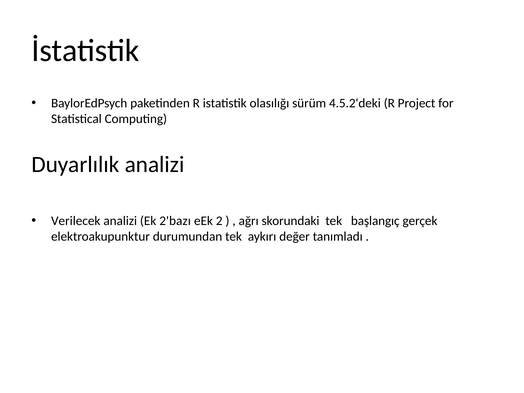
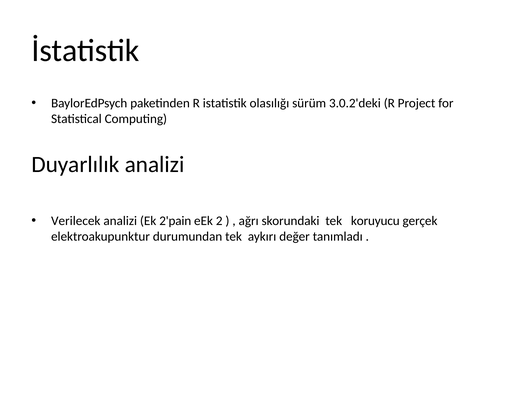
4.5.2'deki: 4.5.2'deki -> 3.0.2'deki (355, 103)
2'bazı: 2'bazı -> 2'pain (175, 221)
başlangıç: başlangıç -> koruyucu (375, 221)
